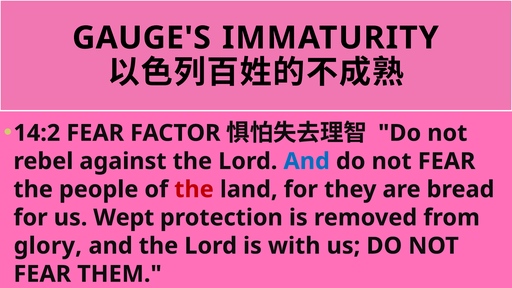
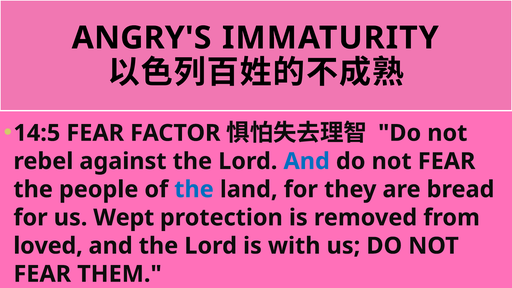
GAUGE'S: GAUGE'S -> ANGRY'S (142, 38)
14:2: 14:2 -> 14:5 (37, 133)
the colour: red -> blue (194, 189)
glory: glory -> loved (48, 246)
